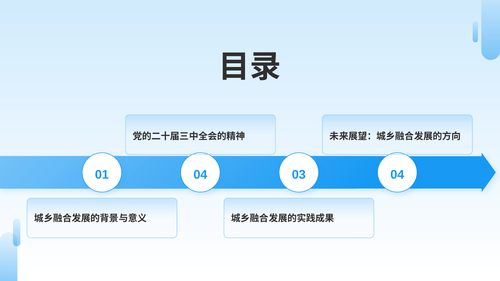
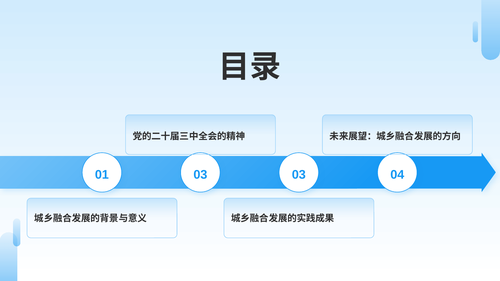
01 04: 04 -> 03 (200, 175)
